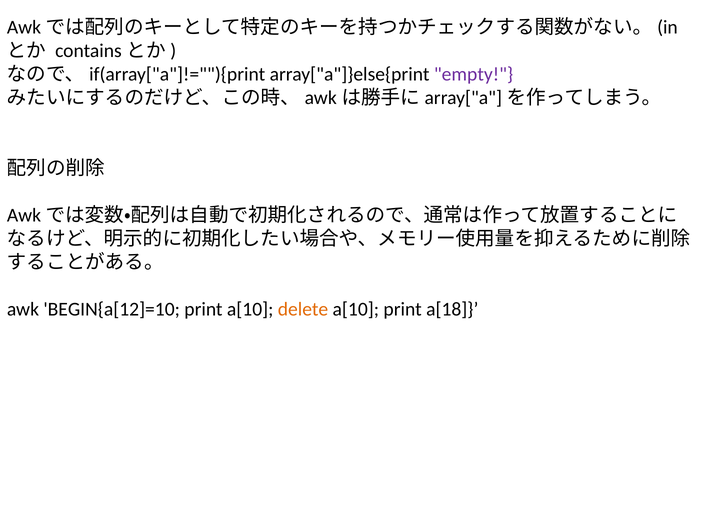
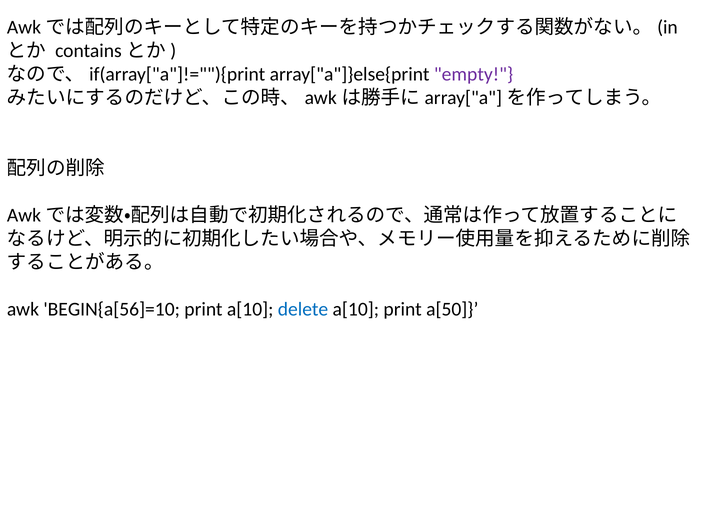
BEGIN{a[12]=10: BEGIN{a[12]=10 -> BEGIN{a[56]=10 (112, 309)
delete colour: orange -> blue (303, 309)
a[18: a[18 -> a[50 (452, 309)
